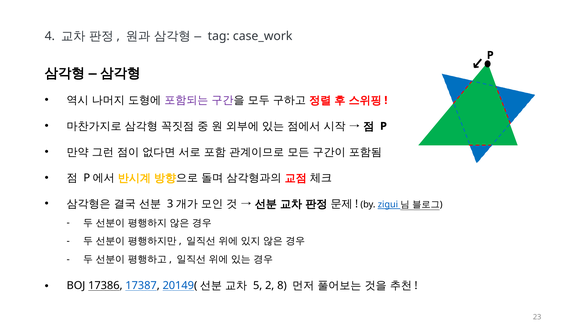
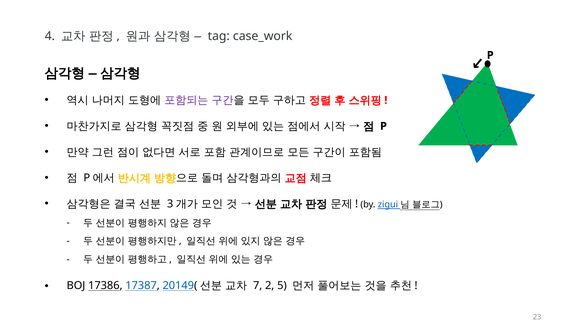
5: 5 -> 7 (258, 285)
8: 8 -> 5 (282, 285)
